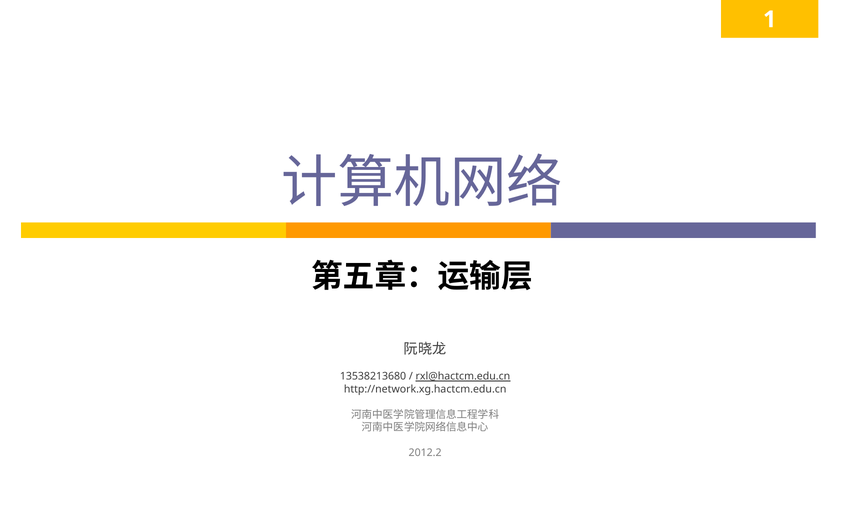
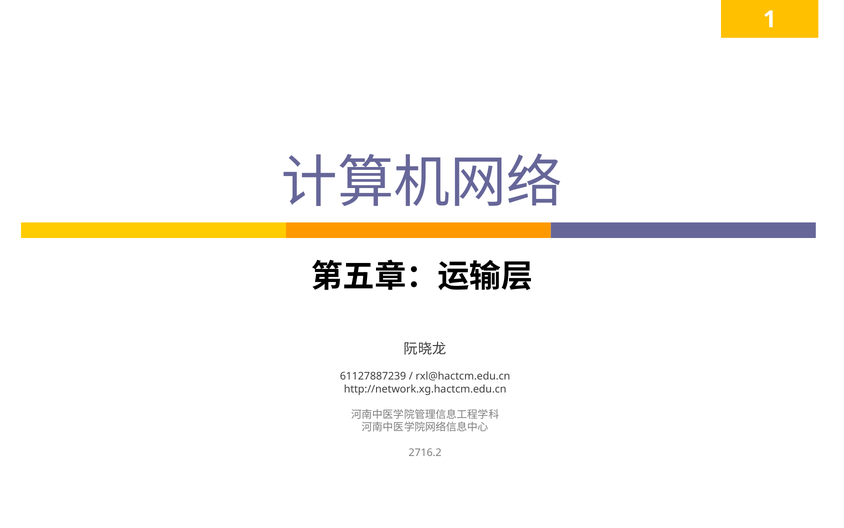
13538213680: 13538213680 -> 61127887239 (373, 376)
rxl@hactcm.edu.cn underline: present -> none (463, 376)
2012.2: 2012.2 -> 2716.2 (425, 452)
